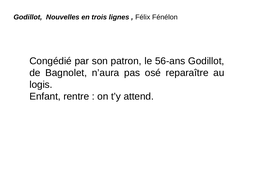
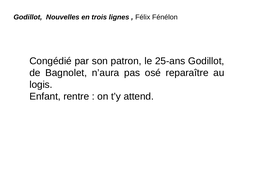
56-ans: 56-ans -> 25-ans (170, 61)
